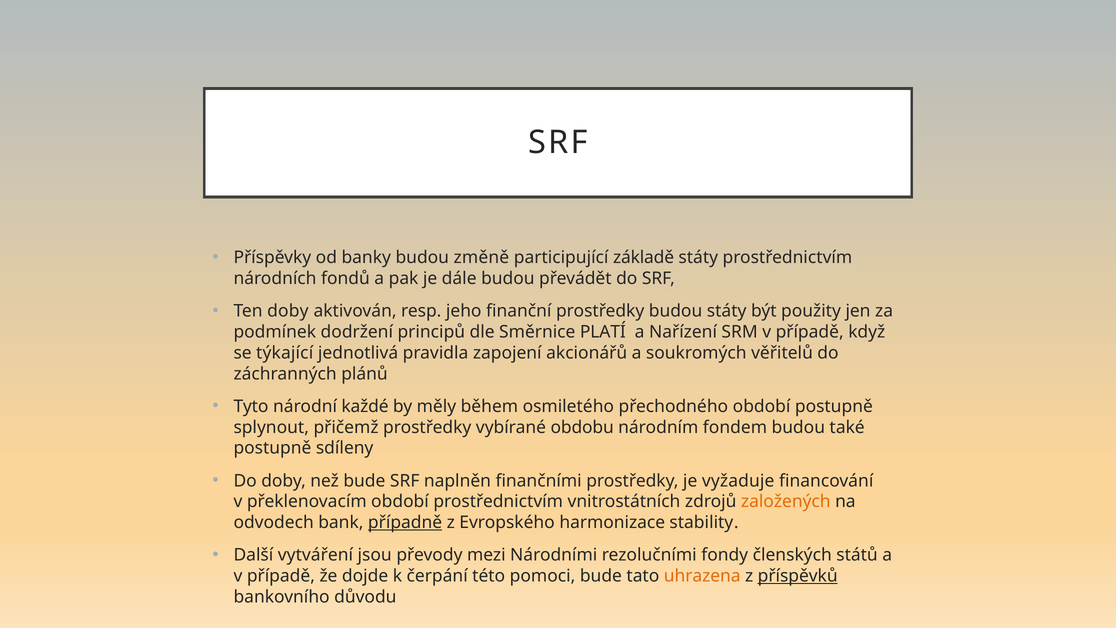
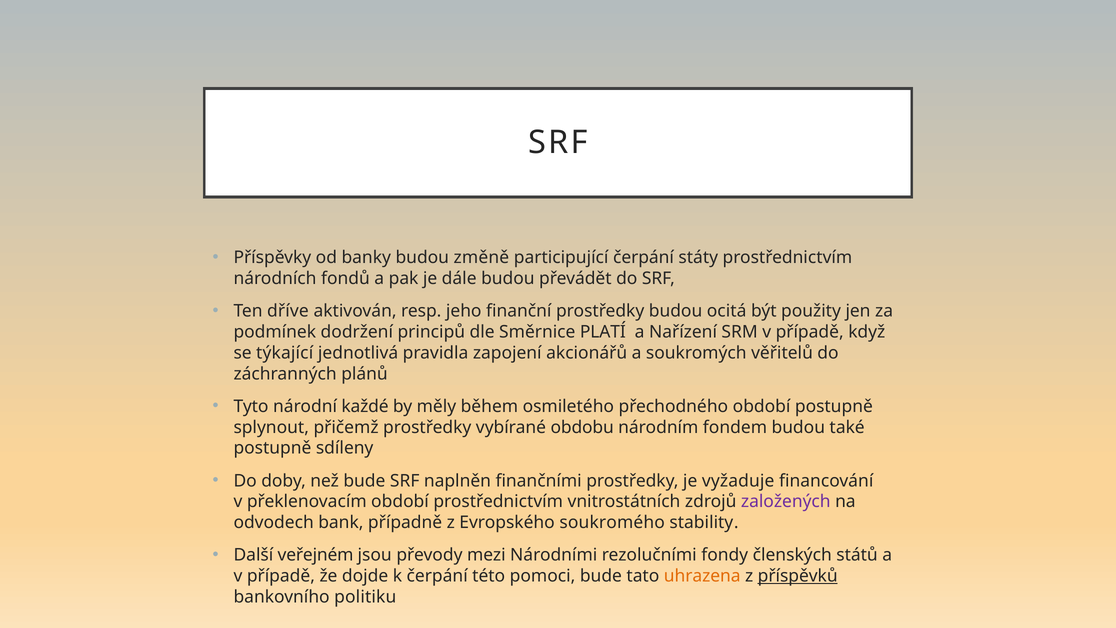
participující základě: základě -> čerpání (644, 257)
Ten doby: doby -> dříve (288, 311)
budou státy: státy -> ocitá (727, 311)
založených colour: orange -> purple (786, 501)
případně underline: present -> none (405, 522)
harmonizace: harmonizace -> soukromého (612, 522)
vytváření: vytváření -> veřejném (316, 555)
důvodu: důvodu -> politiku (365, 597)
